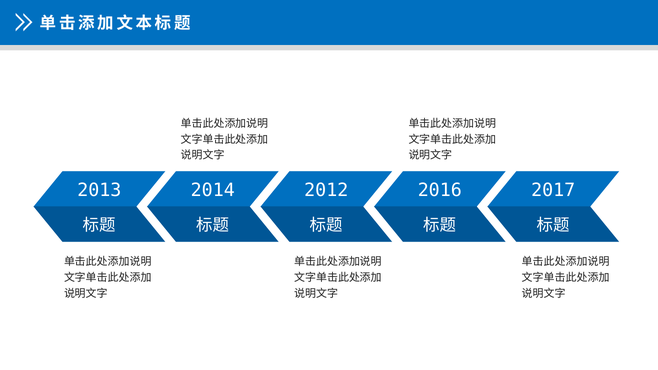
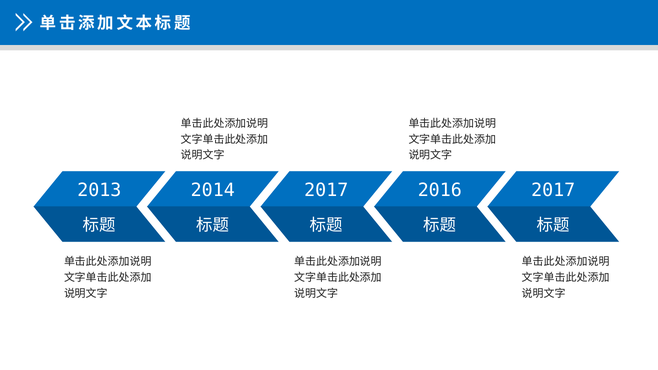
2012: 2012 -> 2017 (326, 190)
